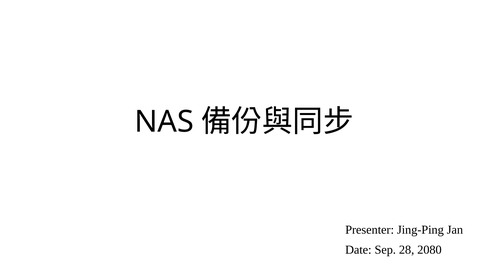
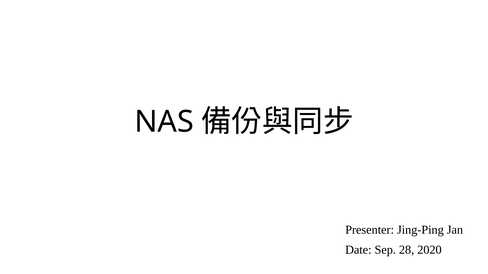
2080: 2080 -> 2020 (429, 250)
